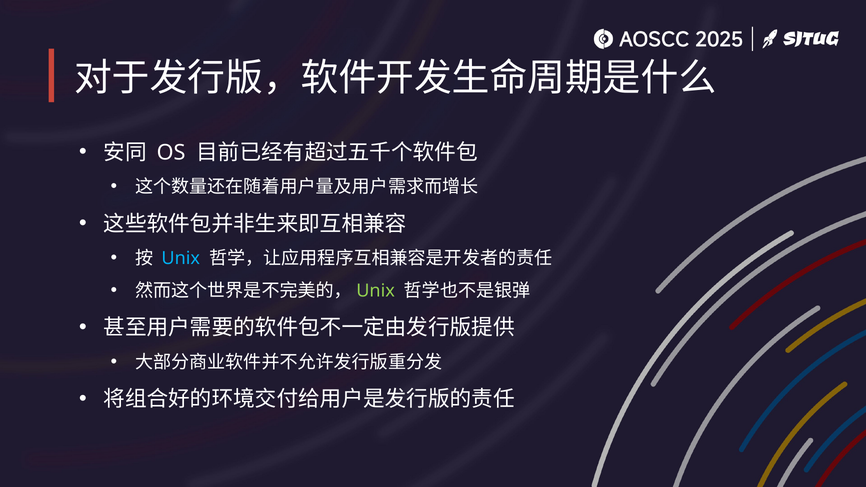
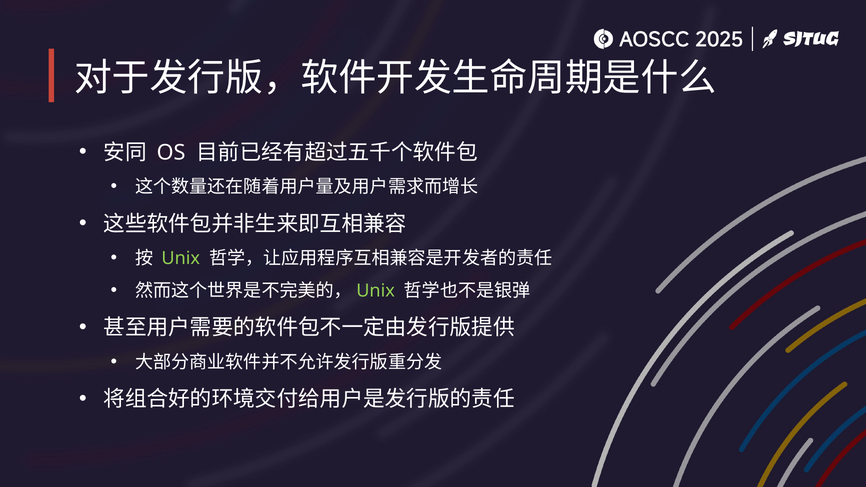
Unix colour: light blue -> light green (181, 258)
